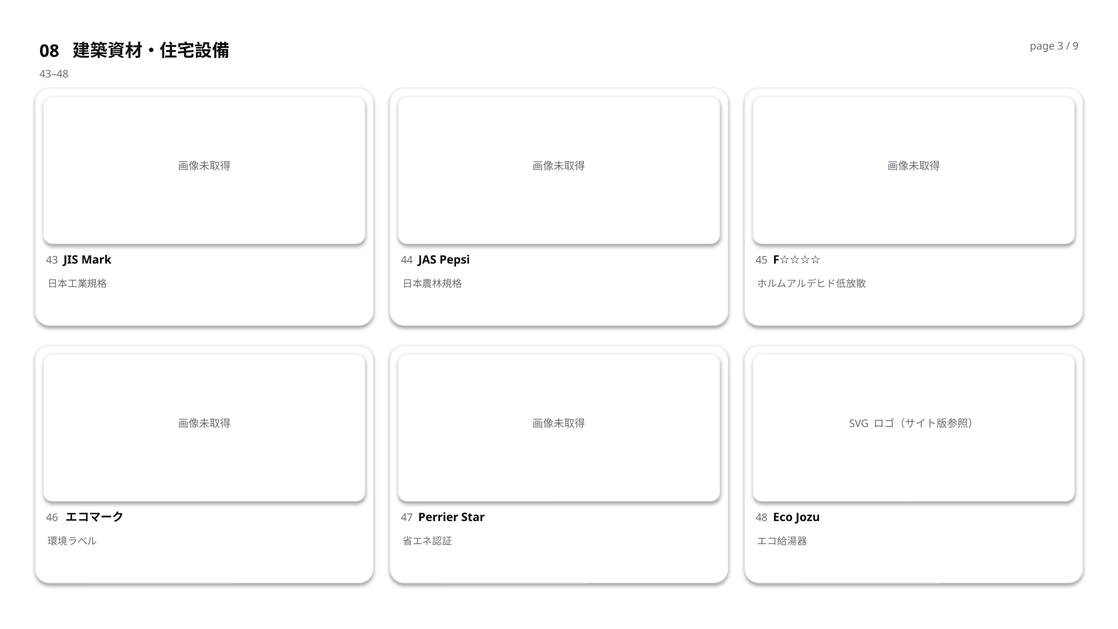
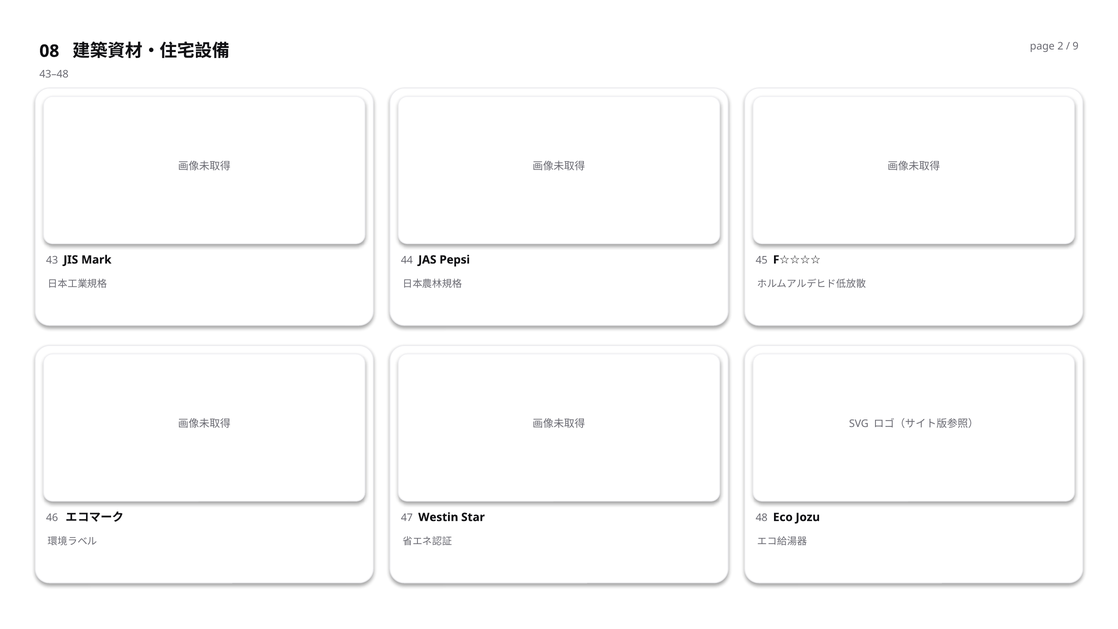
3: 3 -> 2 (1060, 46)
Perrier: Perrier -> Westin (438, 517)
